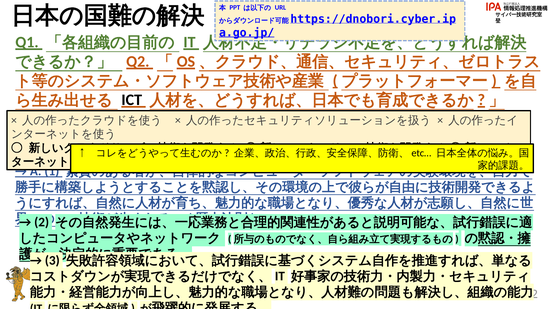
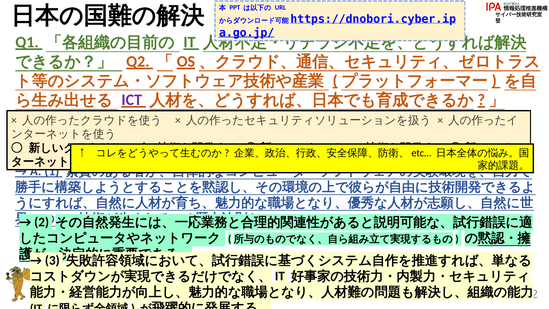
ICT colour: black -> purple (132, 100)
